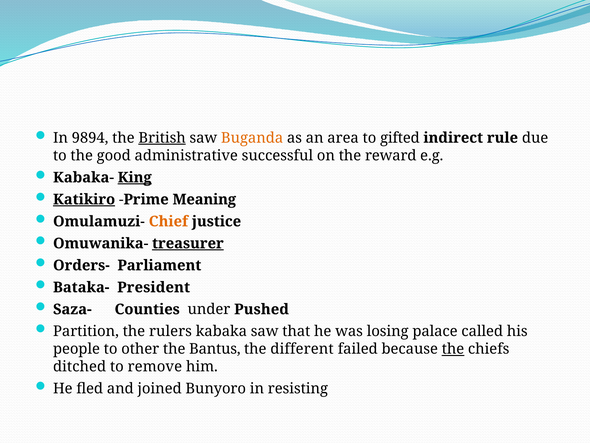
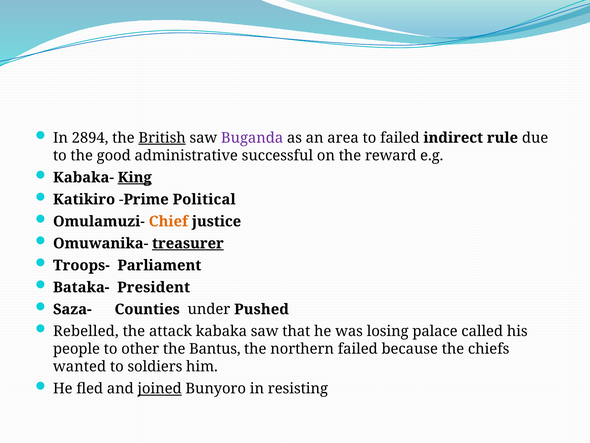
9894: 9894 -> 2894 (90, 138)
Buganda colour: orange -> purple (252, 138)
to gifted: gifted -> failed (400, 138)
Katikiro underline: present -> none (84, 199)
Meaning: Meaning -> Political (204, 199)
Orders-: Orders- -> Troops- (81, 265)
Partition: Partition -> Rebelled (86, 331)
rulers: rulers -> attack (170, 331)
different: different -> northern (302, 349)
the underline: present -> none (453, 349)
ditched: ditched -> wanted (80, 366)
remove: remove -> soldiers (155, 366)
joined underline: none -> present (160, 388)
